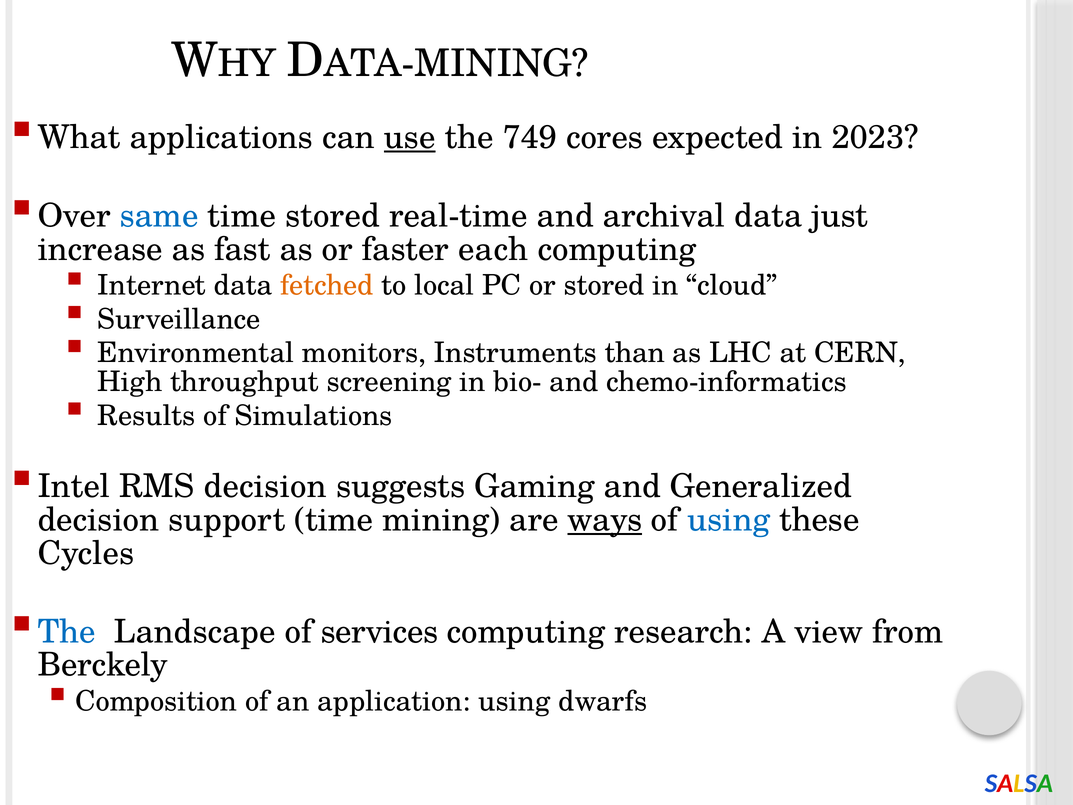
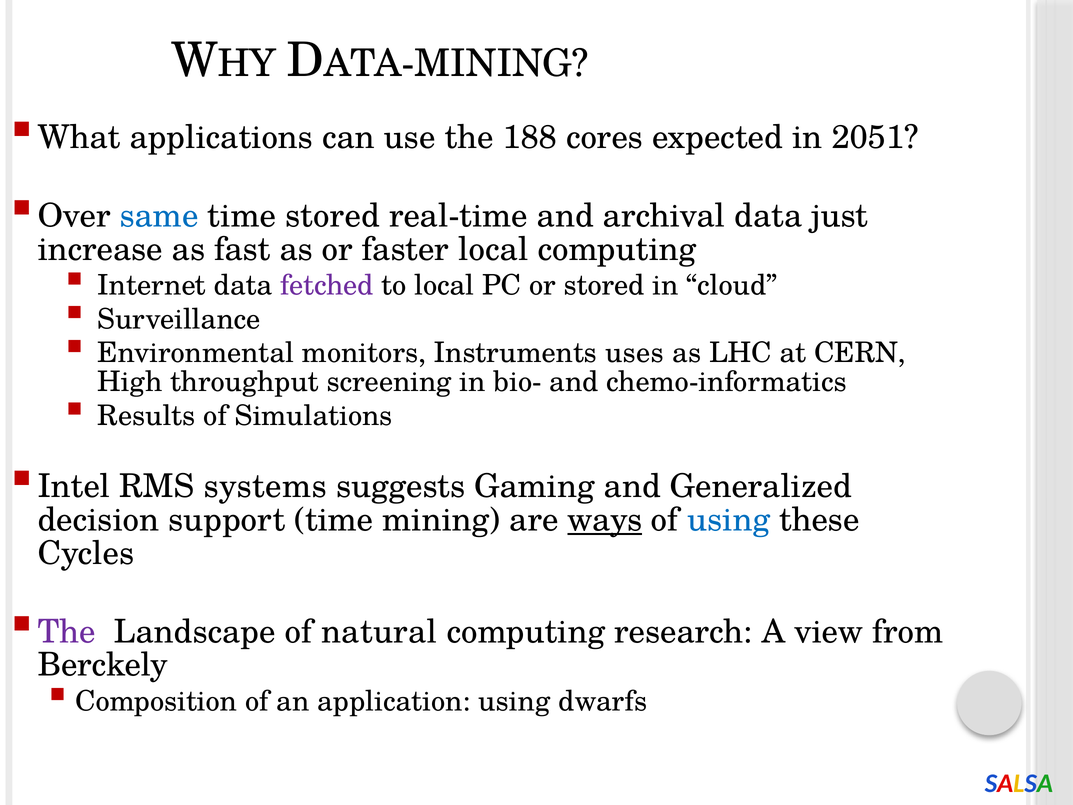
use underline: present -> none (410, 137)
749: 749 -> 188 (530, 137)
2023: 2023 -> 2051 (875, 137)
faster each: each -> local (493, 249)
fetched colour: orange -> purple (327, 286)
than: than -> uses (635, 353)
RMS decision: decision -> systems (265, 486)
The colour: blue -> purple (67, 632)
services: services -> natural (379, 632)
